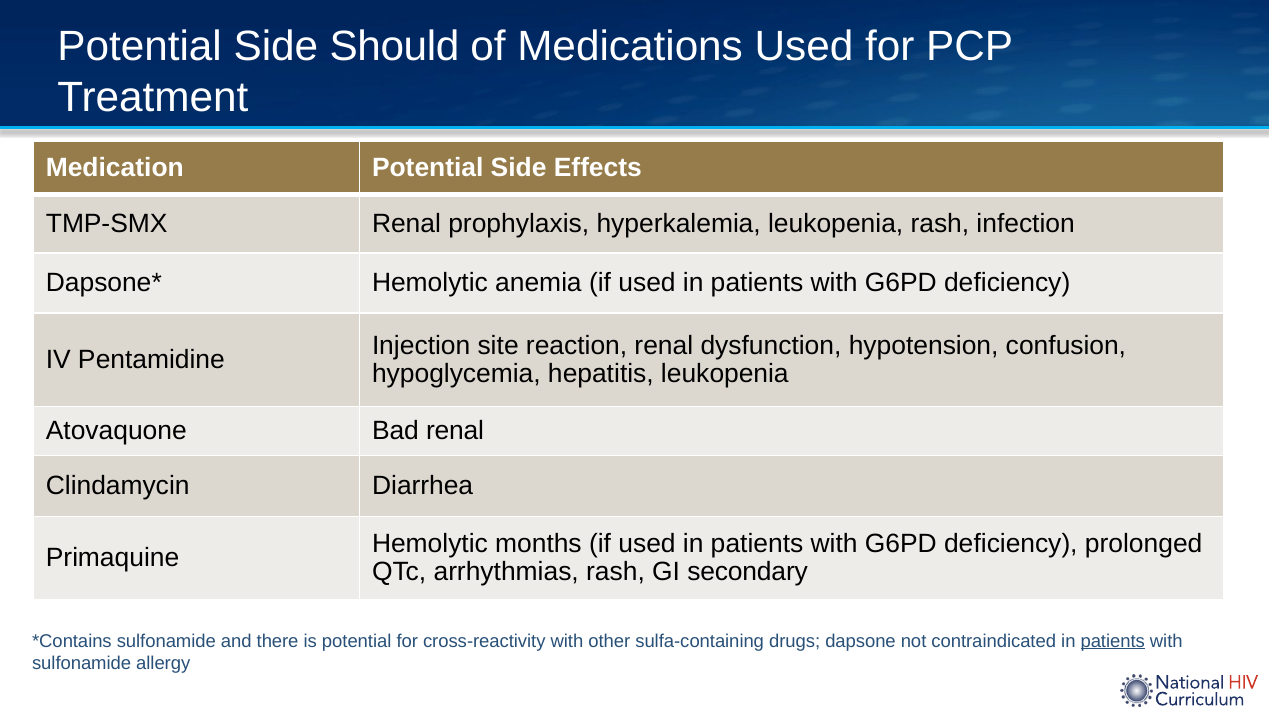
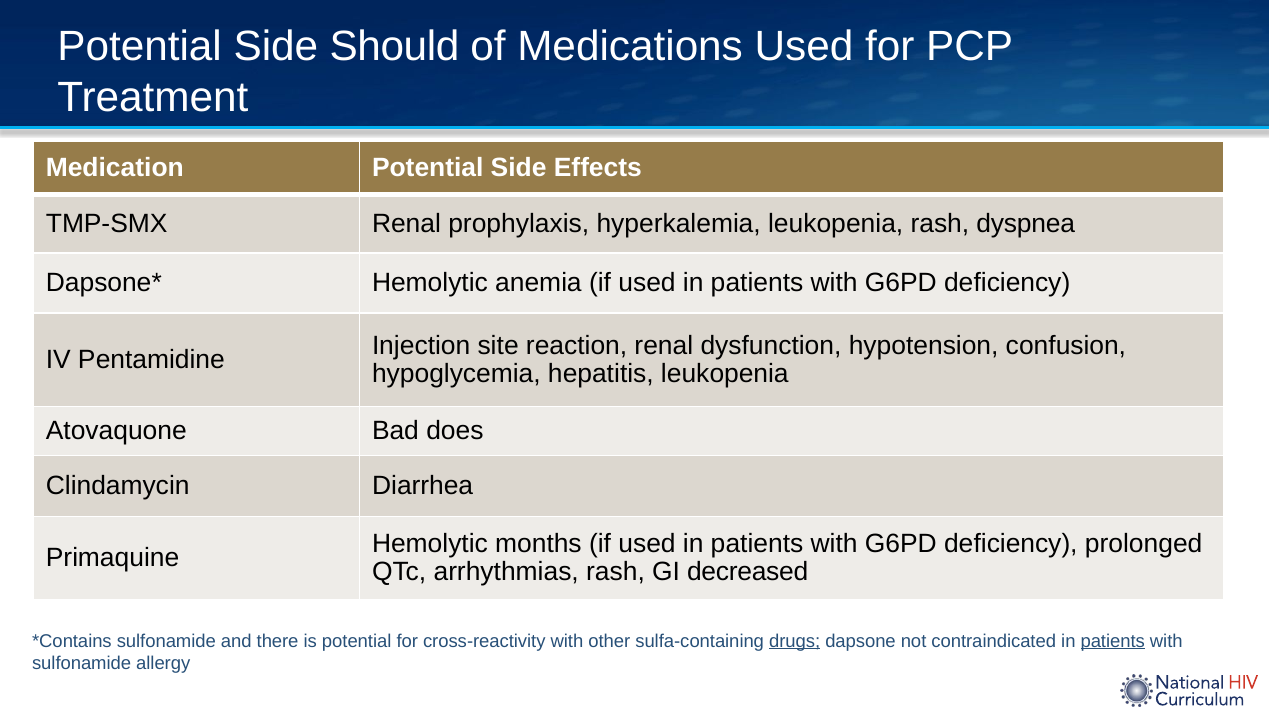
infection: infection -> dyspnea (1026, 223)
Bad renal: renal -> does (455, 431)
secondary: secondary -> decreased (748, 572)
drugs underline: none -> present (795, 641)
